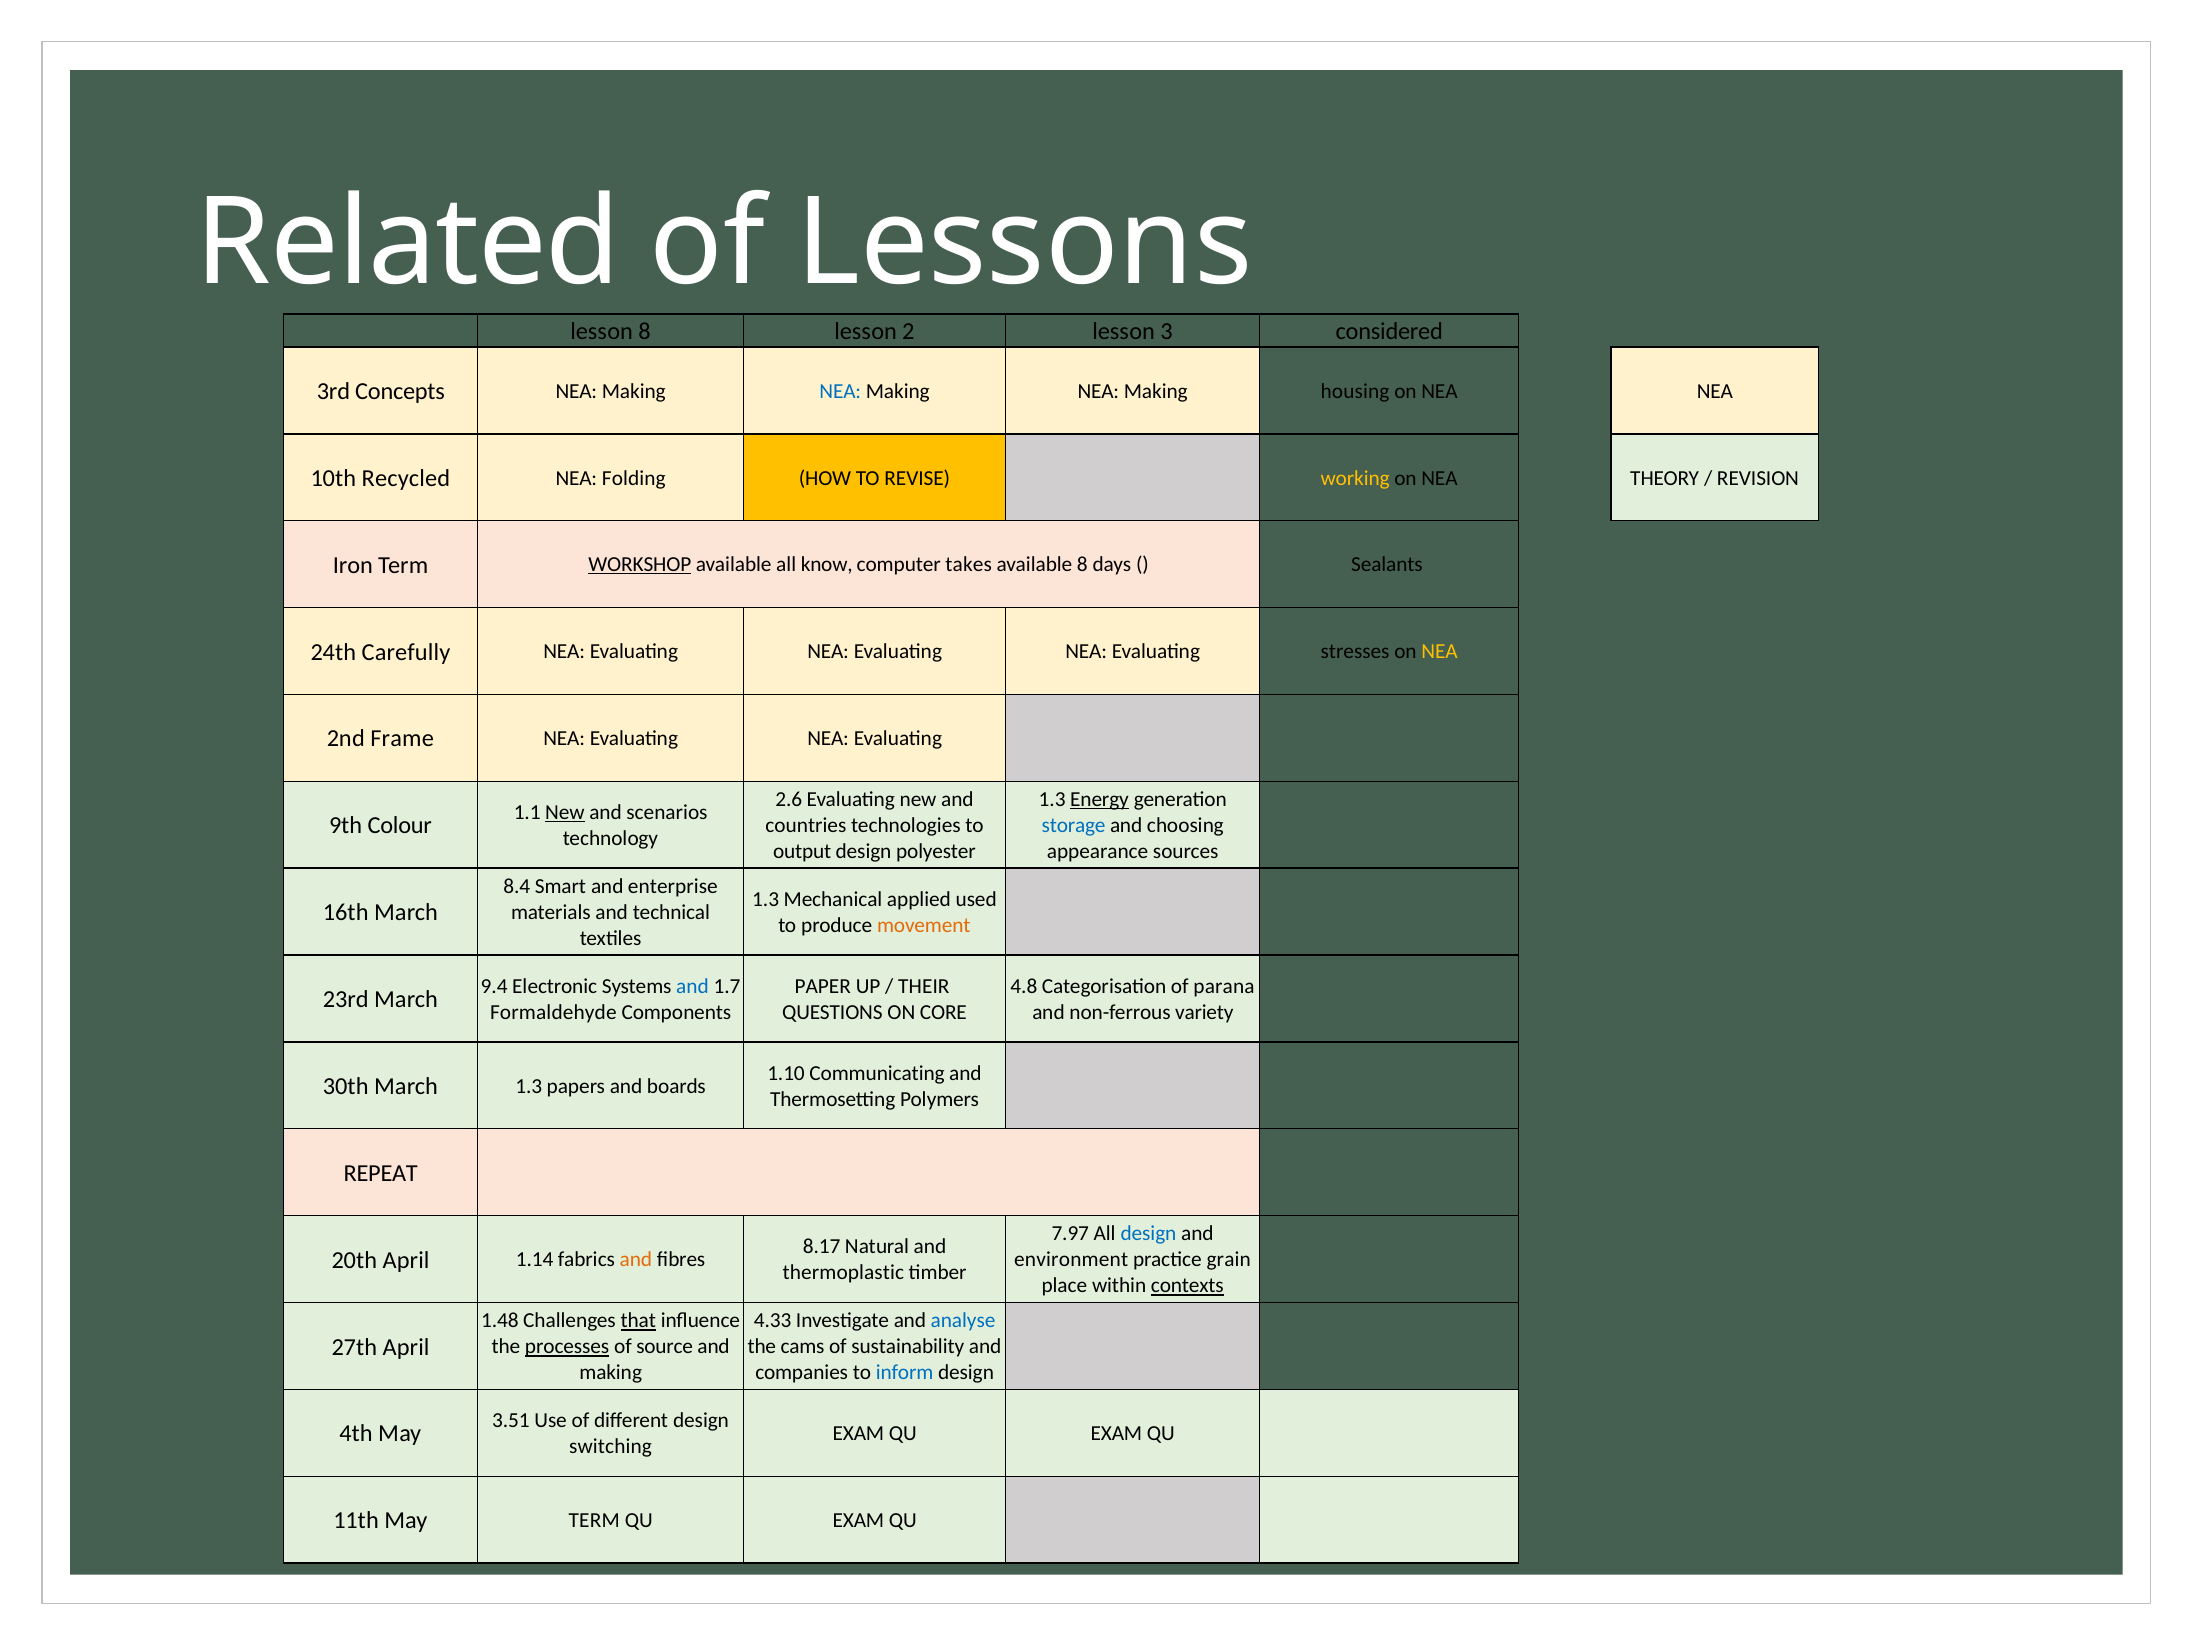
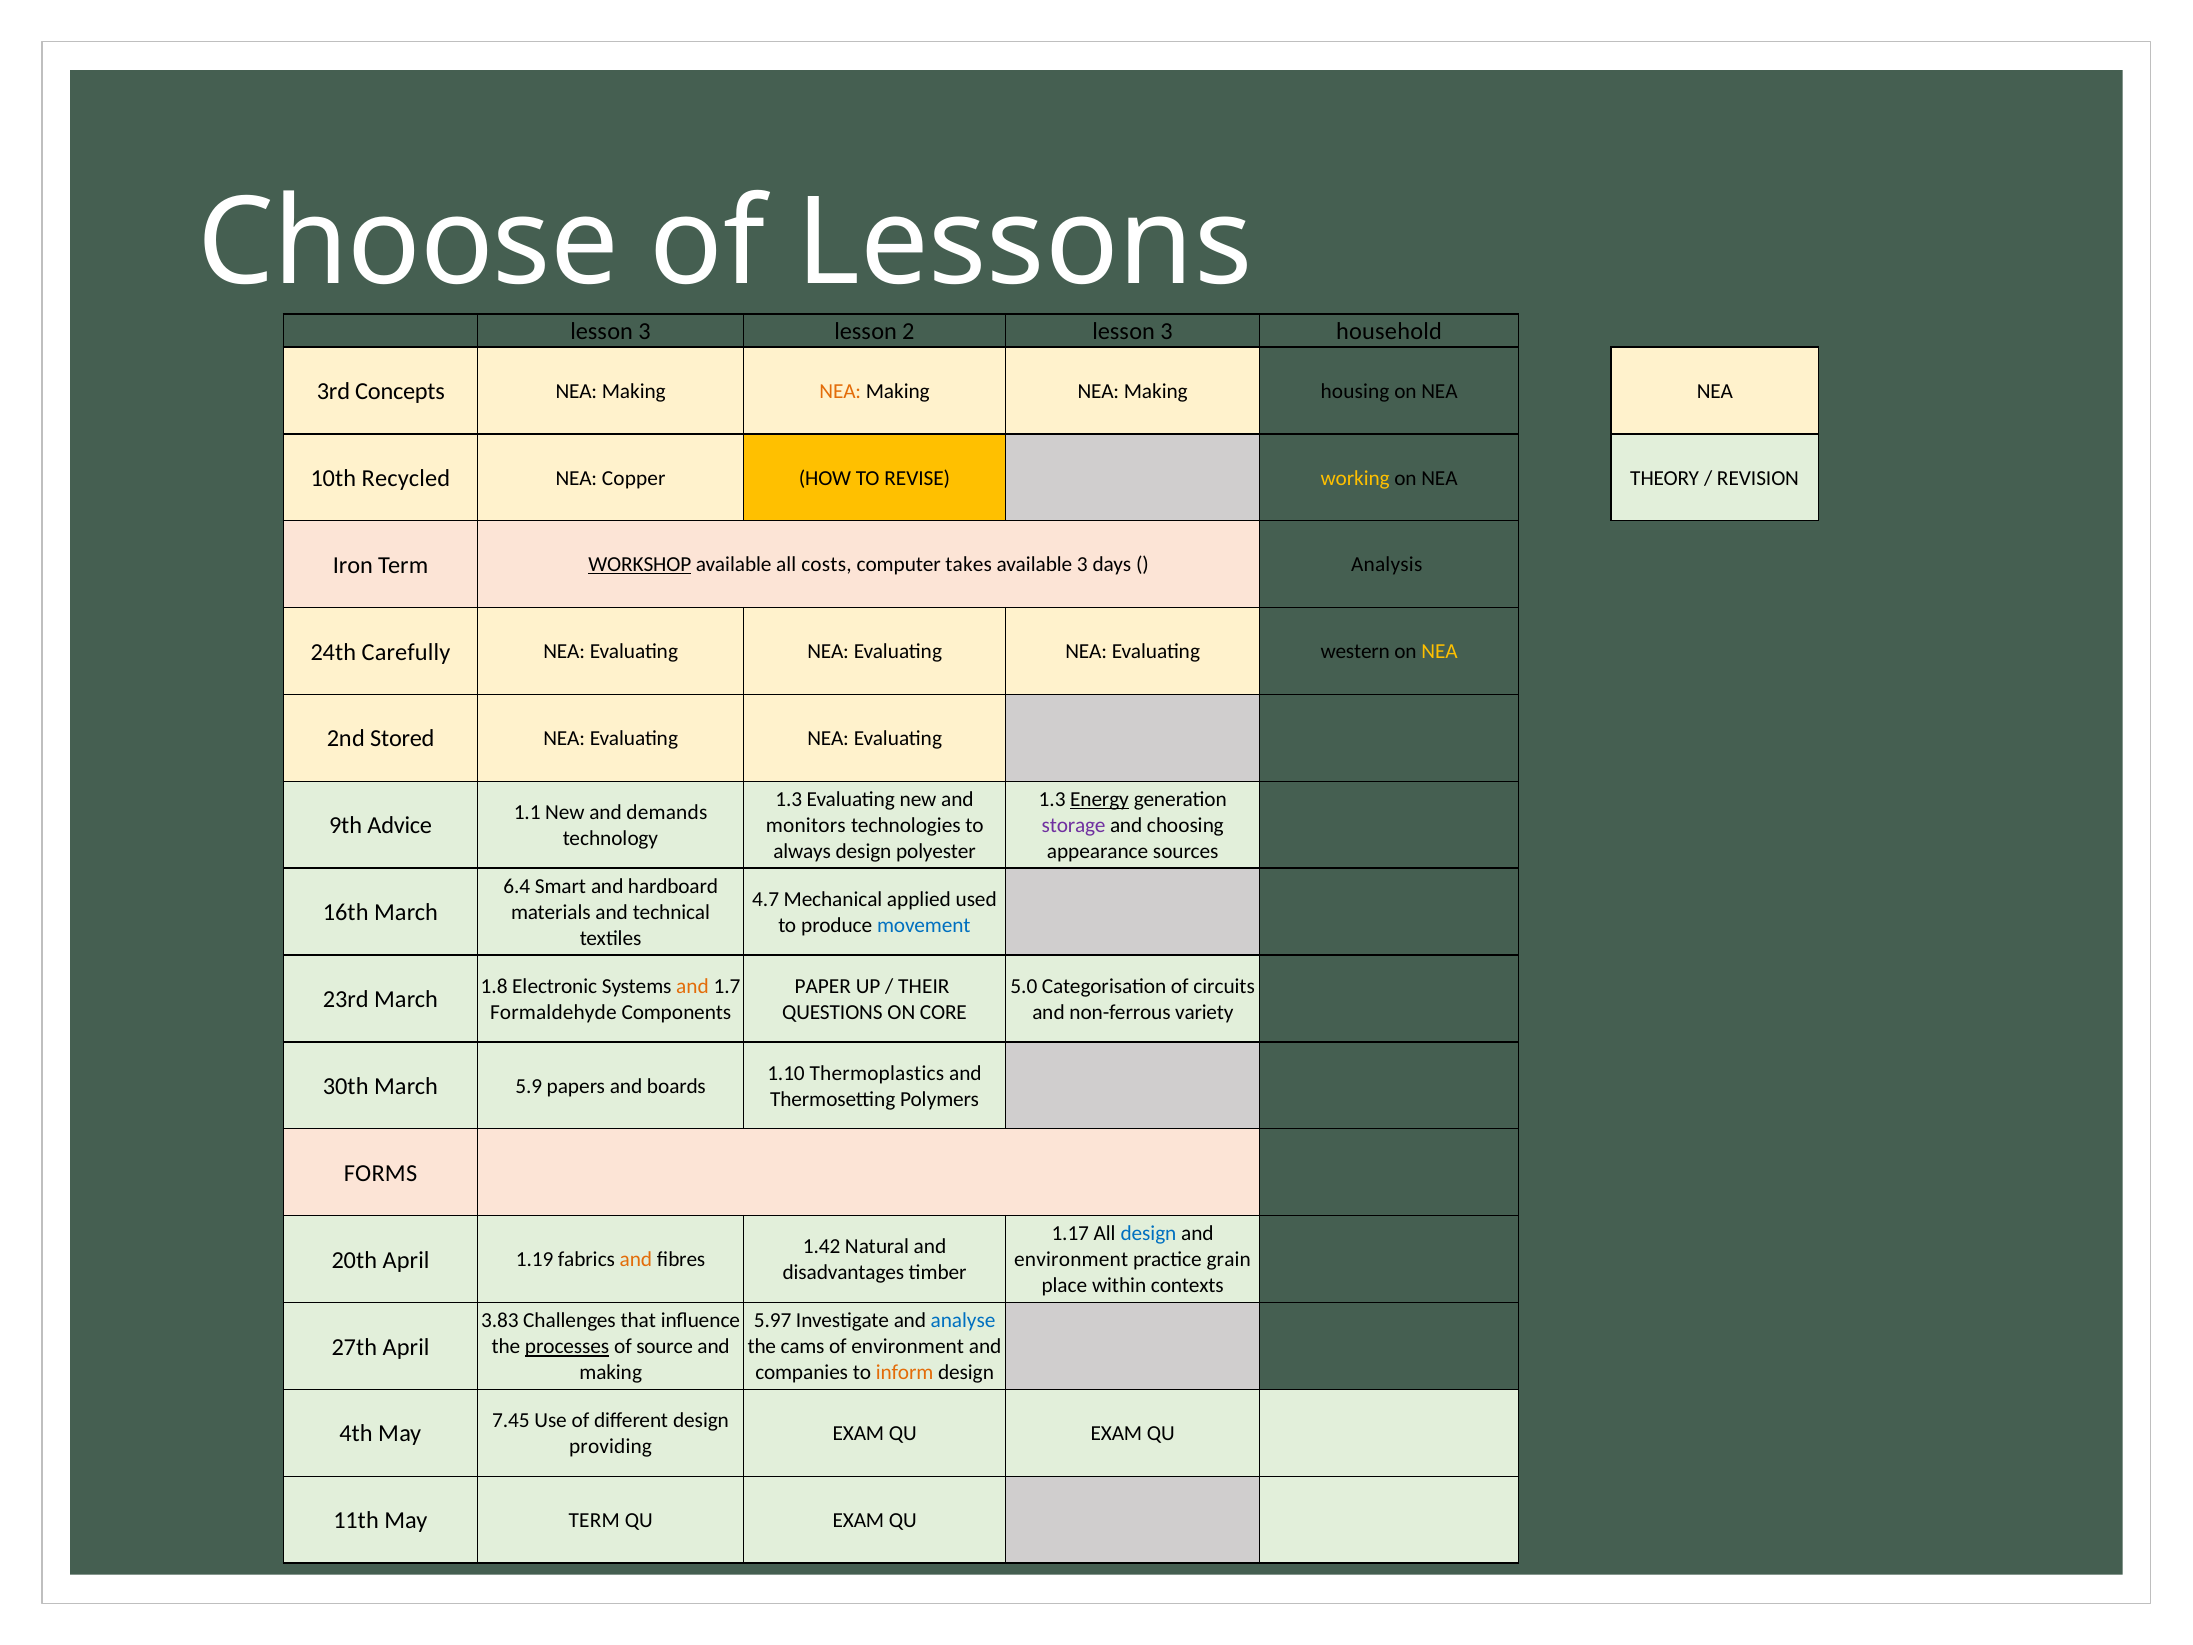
Related: Related -> Choose (408, 243)
8: 8 -> 3 (644, 331)
considered: considered -> household (1389, 331)
NEA colour: blue -> orange (840, 391)
Folding: Folding -> Copper (634, 478)
know: know -> costs (826, 564)
available 8: 8 -> 3 (1082, 564)
Sealants: Sealants -> Analysis (1387, 565)
stresses: stresses -> western (1355, 652)
Frame: Frame -> Stored (402, 739)
2.6: 2.6 -> 1.3 (789, 799)
New underline: present -> none (565, 812)
scenarios: scenarios -> demands (667, 812)
Colour: Colour -> Advice (400, 826)
countries: countries -> monitors (806, 825)
storage colour: blue -> purple (1074, 825)
output: output -> always (802, 851)
8.4: 8.4 -> 6.4 (517, 886)
enterprise: enterprise -> hardboard (673, 886)
1.3: 1.3 -> 4.7 (766, 899)
movement colour: orange -> blue (924, 925)
9.4: 9.4 -> 1.8 (494, 986)
and colour: blue -> orange (693, 986)
4.8: 4.8 -> 5.0 (1024, 986)
parana: parana -> circuits (1224, 986)
Communicating: Communicating -> Thermoplastics (877, 1073)
March 1.3: 1.3 -> 5.9 (529, 1086)
REPEAT: REPEAT -> FORMS (380, 1173)
7.97: 7.97 -> 1.17 (1070, 1234)
8.17: 8.17 -> 1.42 (822, 1247)
1.14: 1.14 -> 1.19 (535, 1260)
thermoplastic: thermoplastic -> disadvantages (843, 1273)
contexts underline: present -> none (1187, 1286)
1.48: 1.48 -> 3.83 (500, 1321)
that underline: present -> none (638, 1321)
4.33: 4.33 -> 5.97 (773, 1321)
of sustainability: sustainability -> environment (908, 1346)
inform colour: blue -> orange (905, 1372)
3.51: 3.51 -> 7.45 (511, 1420)
switching: switching -> providing (611, 1446)
